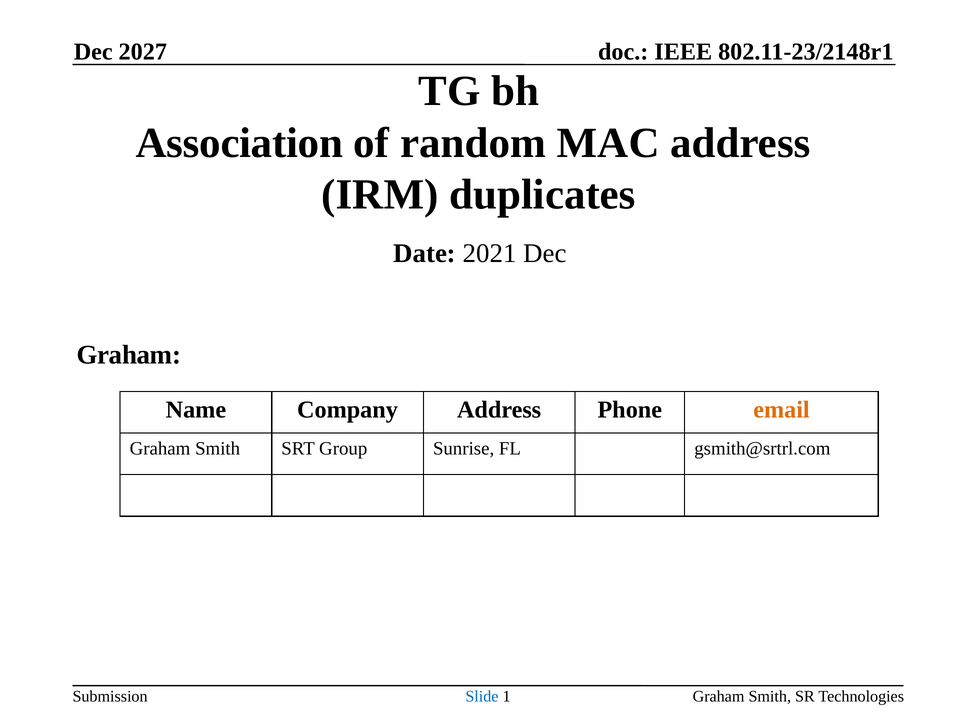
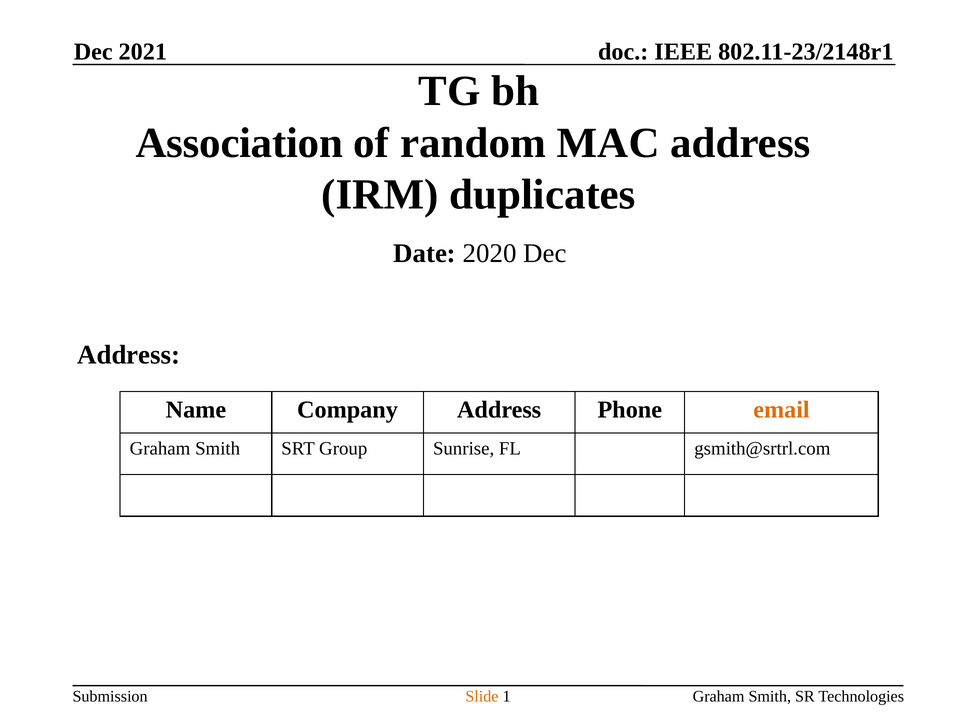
2027: 2027 -> 2021 (143, 52)
2021: 2021 -> 2020 (490, 253)
Graham: Graham -> Address (129, 355)
Slide colour: blue -> orange (482, 696)
